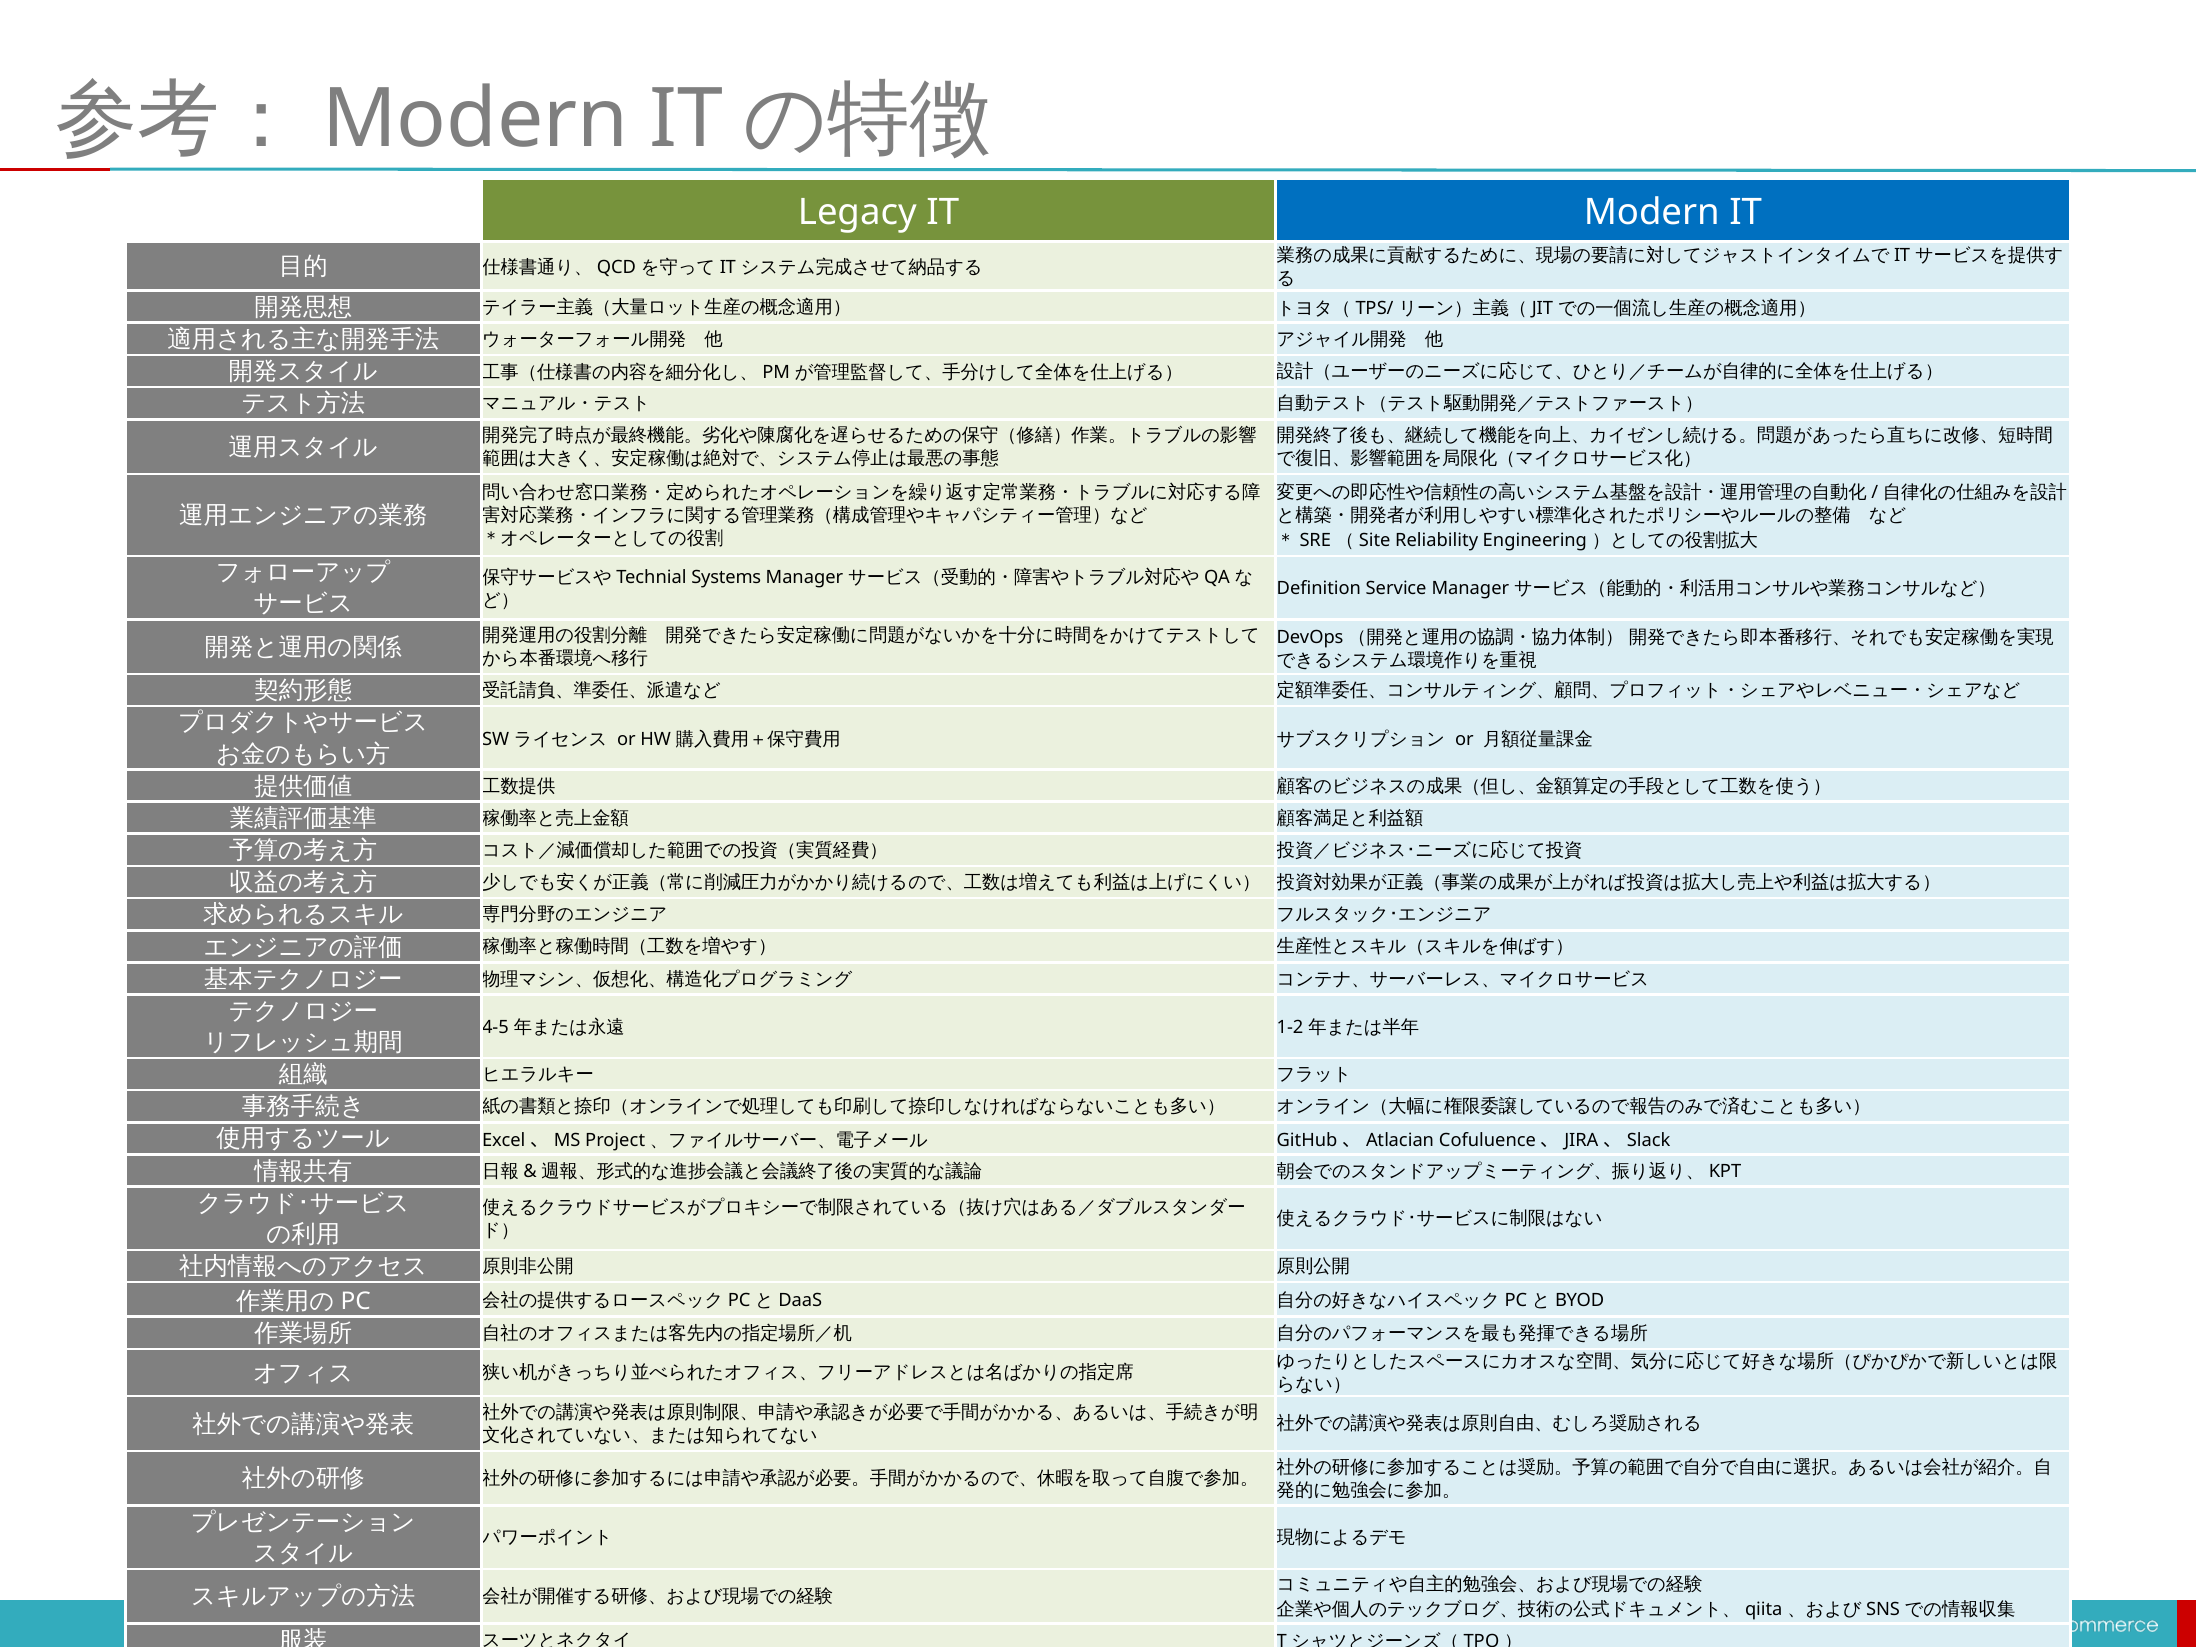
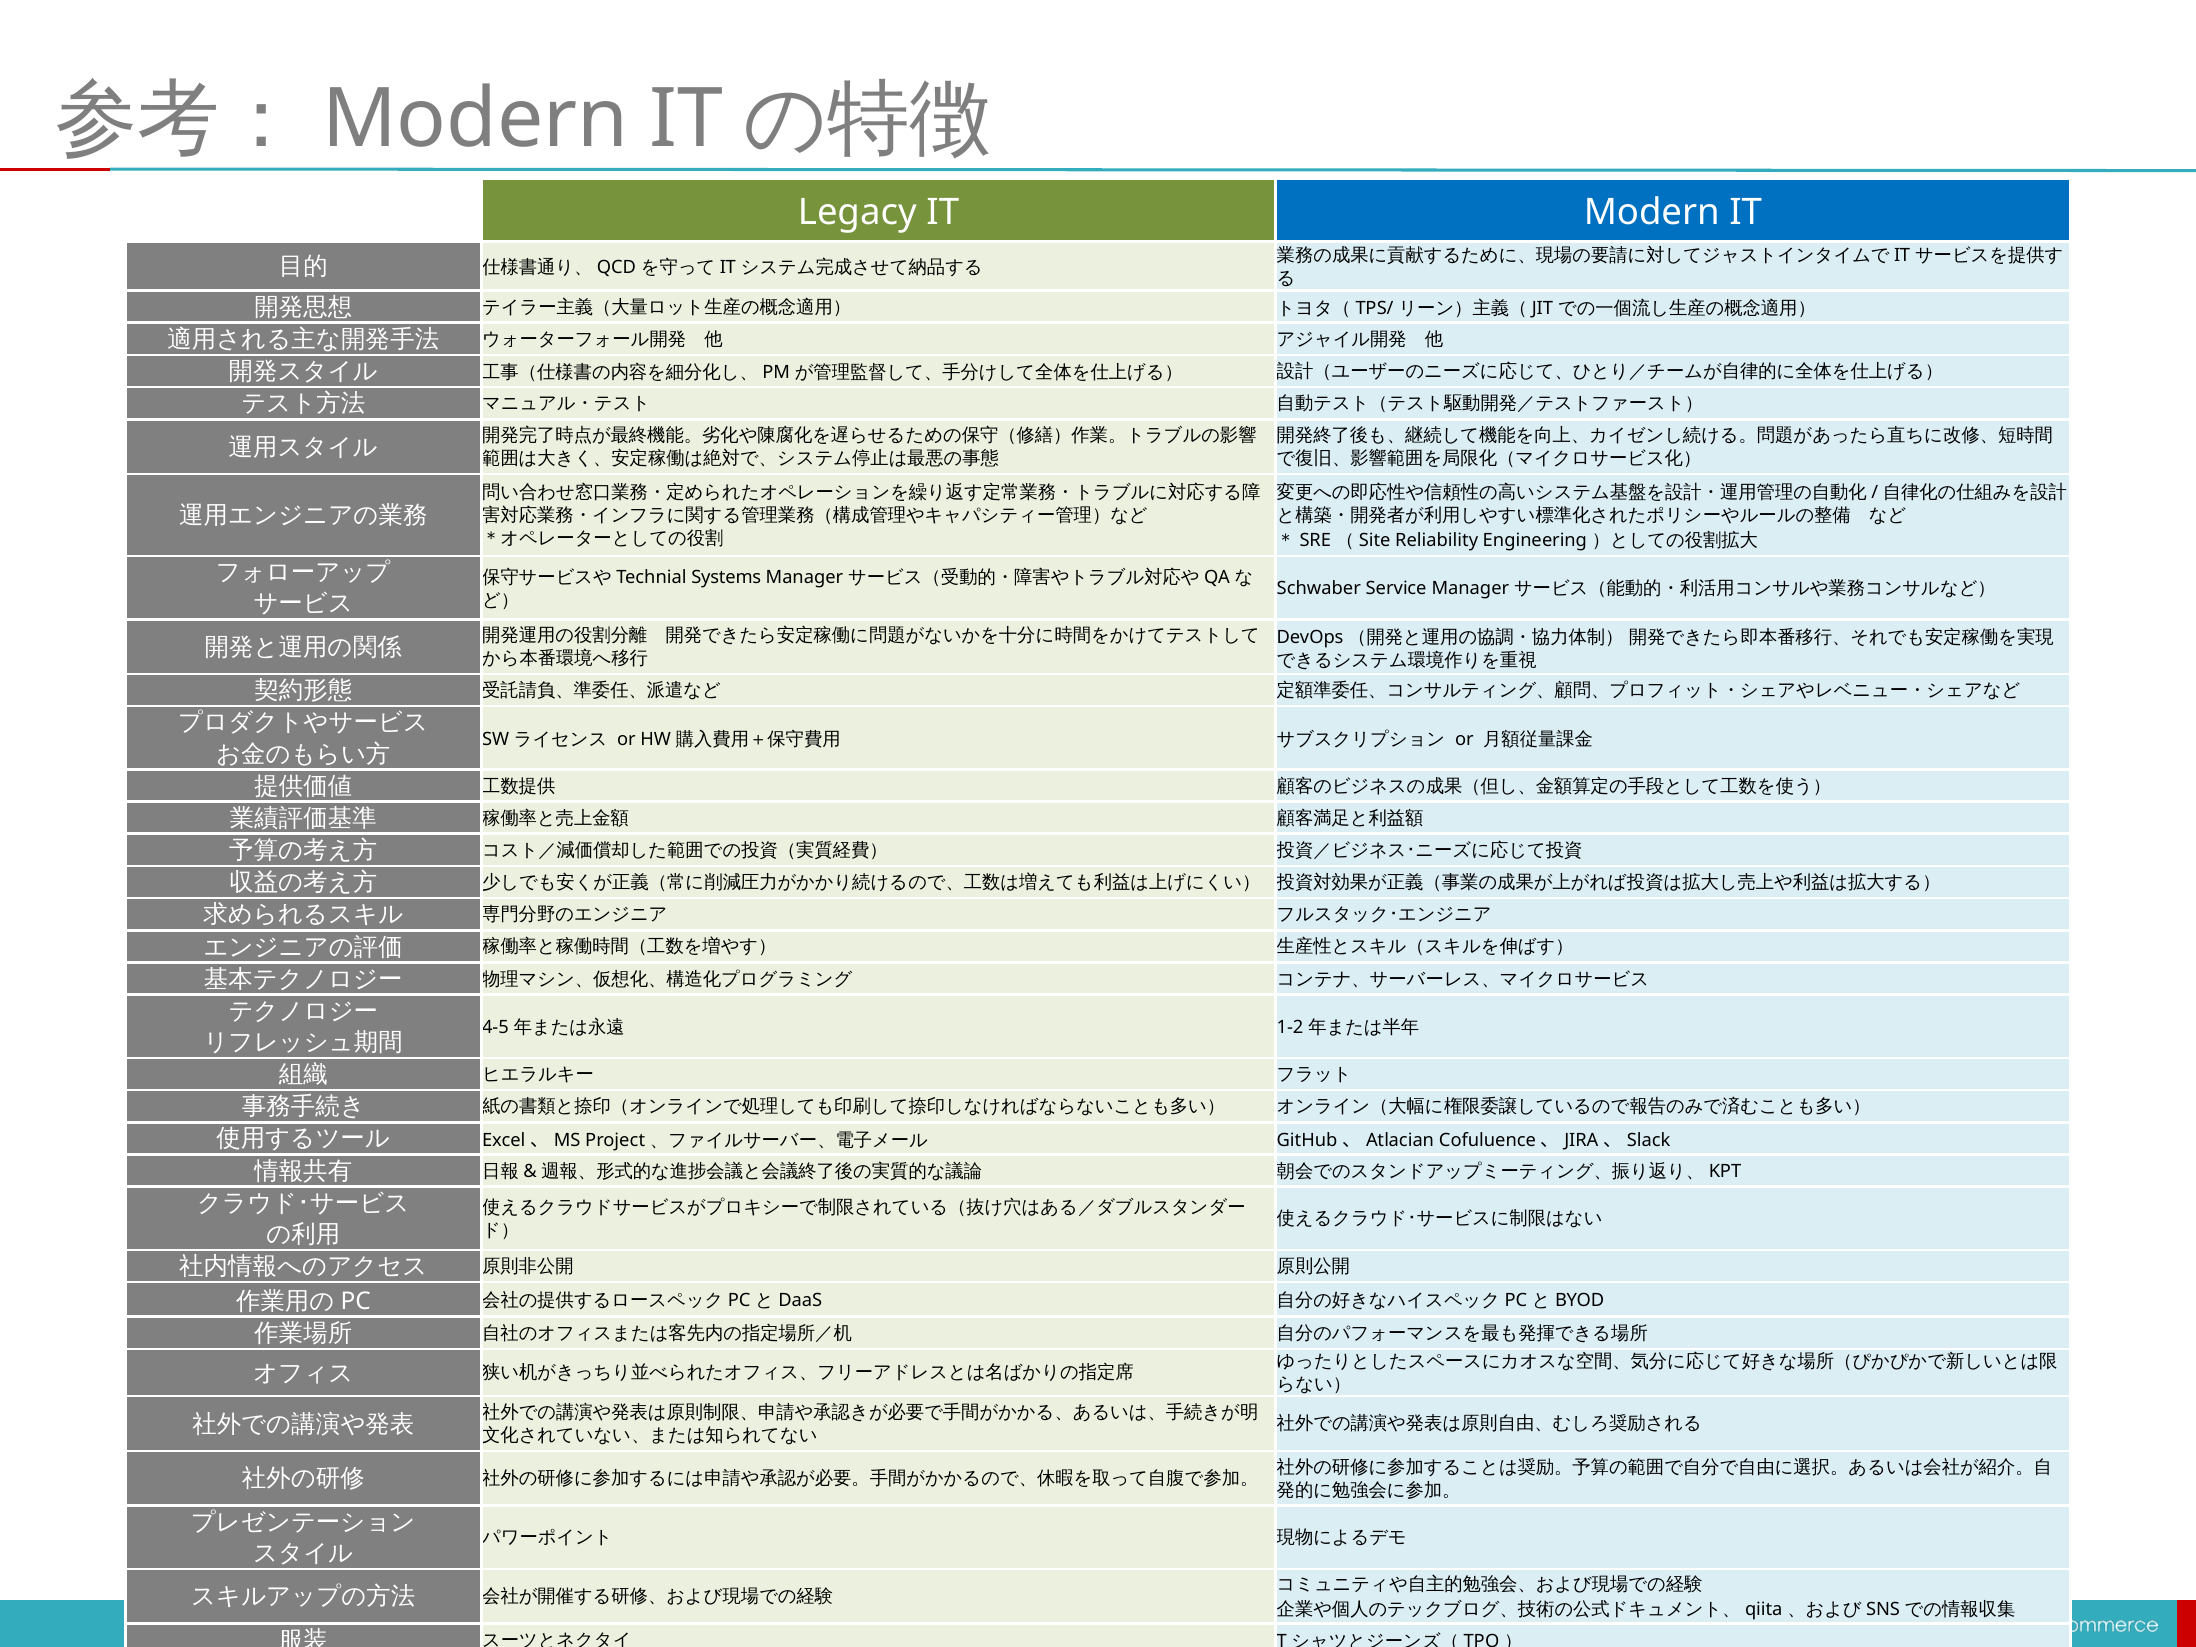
Definition: Definition -> Schwaber (1319, 589)
